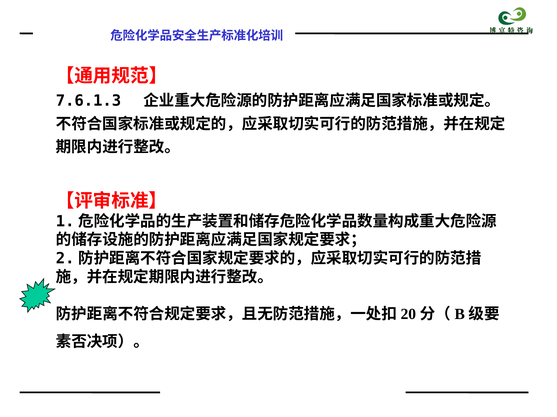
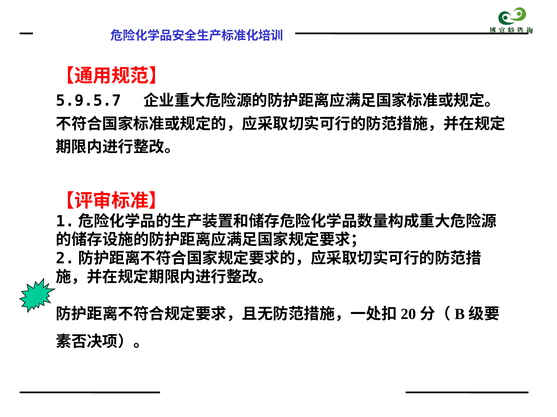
7.6.1.3: 7.6.1.3 -> 5.9.5.7 (88, 101)
